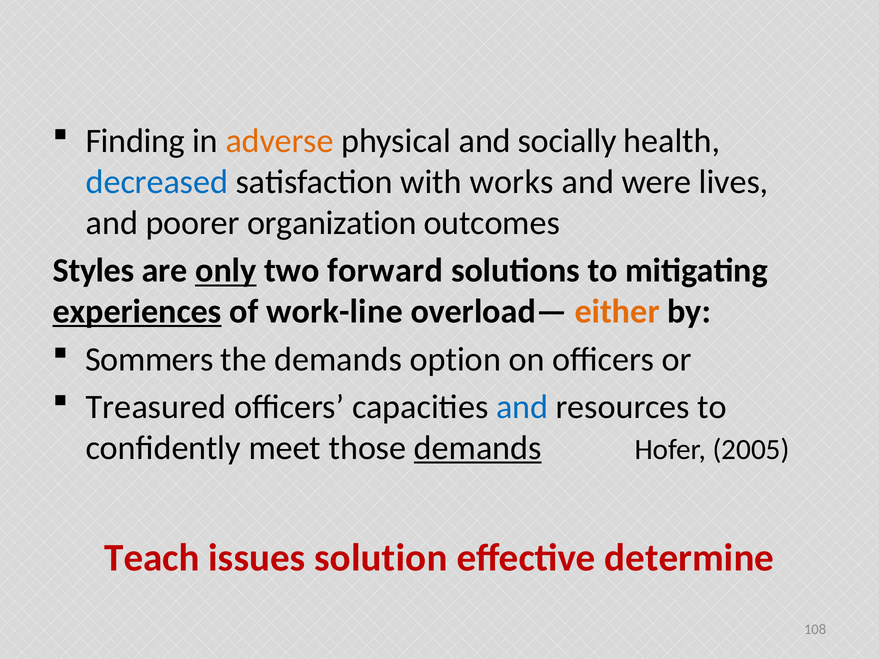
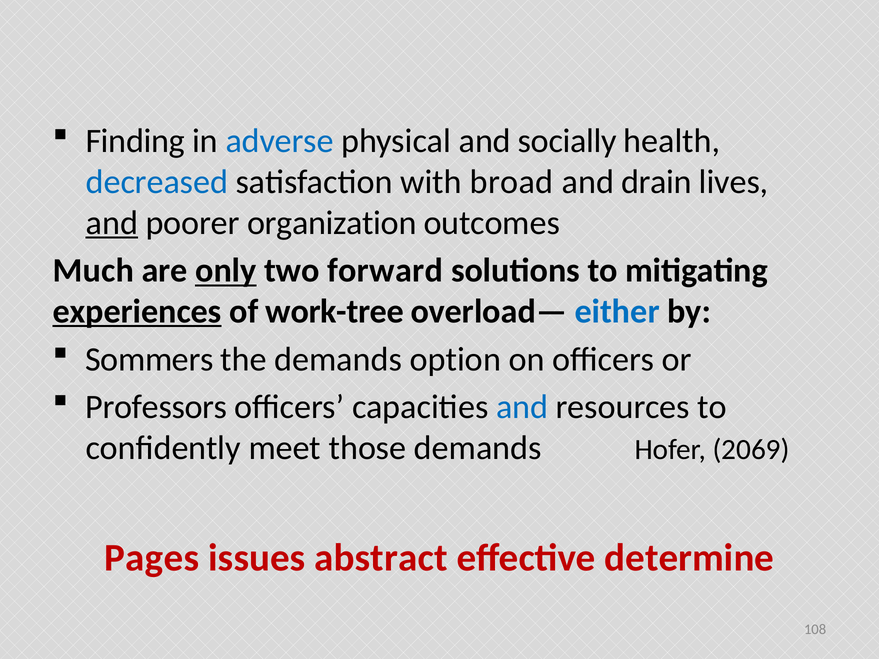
adverse colour: orange -> blue (280, 141)
works: works -> broad (512, 182)
were: were -> drain (657, 182)
and underline: none -> present (112, 223)
Styles: Styles -> Much (93, 271)
work-line: work-line -> work-tree (335, 312)
either colour: orange -> blue (617, 312)
Treasured: Treasured -> Professors (156, 407)
demands underline: present -> none (478, 448)
2005: 2005 -> 2069 (751, 450)
Teach: Teach -> Pages (152, 558)
solution: solution -> abstract (381, 558)
